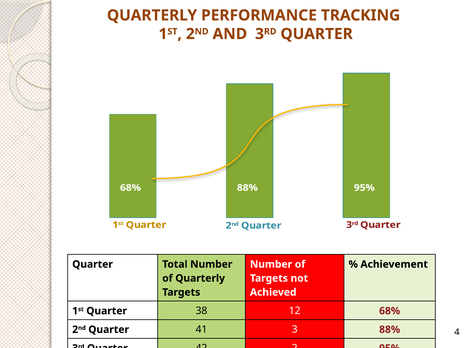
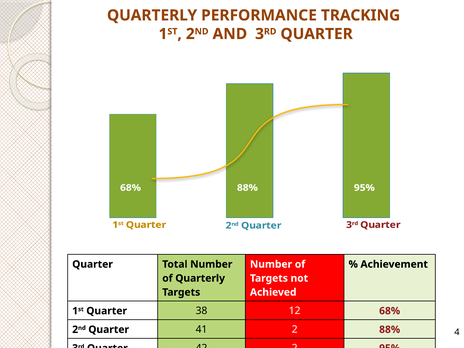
41 3: 3 -> 2 (295, 330)
